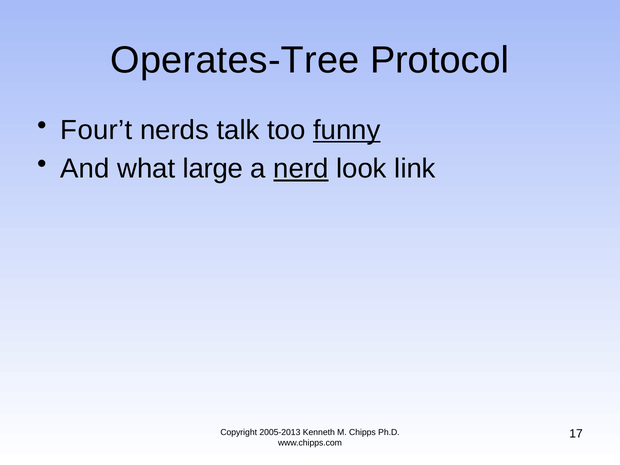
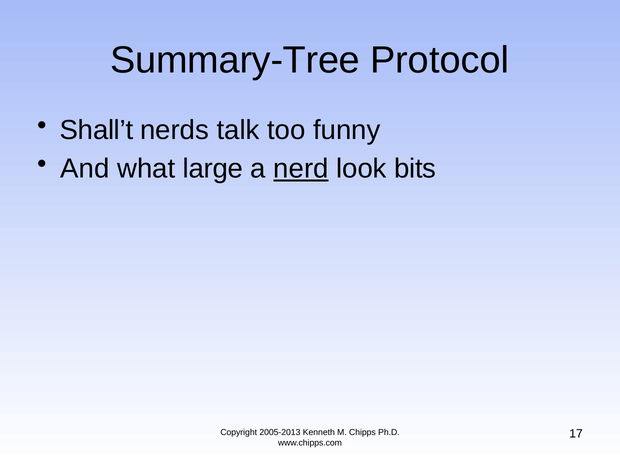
Operates-Tree: Operates-Tree -> Summary-Tree (235, 60)
Four’t: Four’t -> Shall’t (97, 130)
funny underline: present -> none (347, 130)
link: link -> bits (415, 169)
